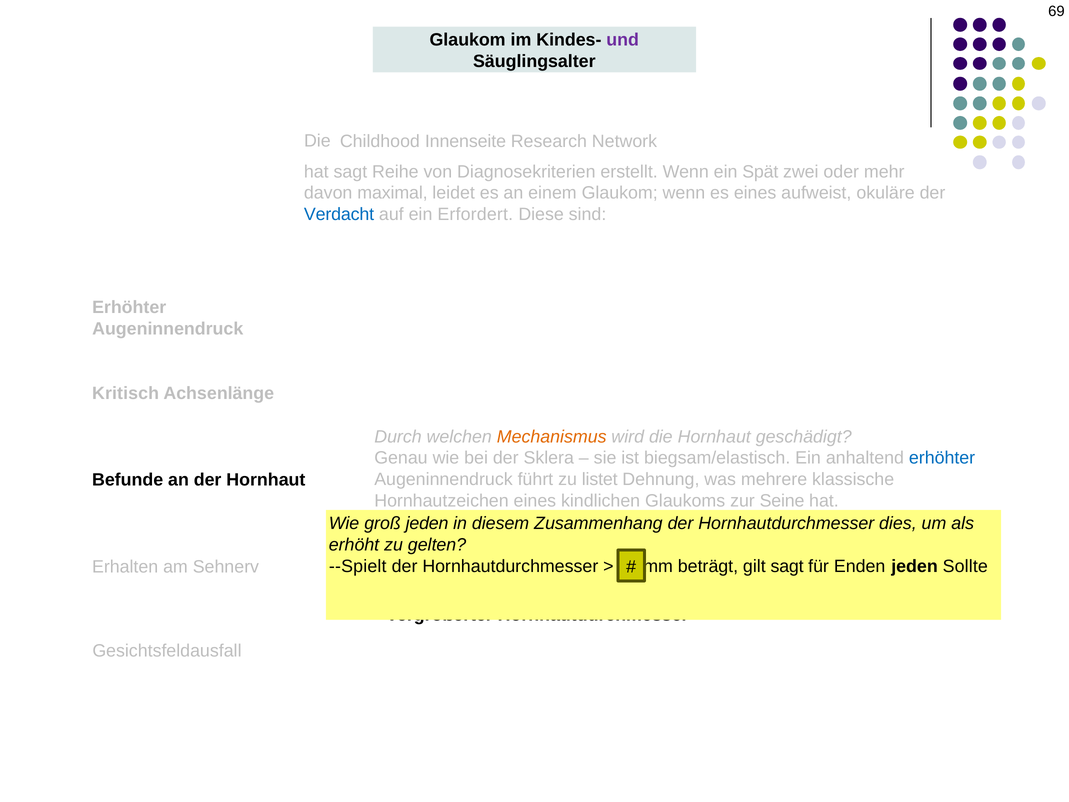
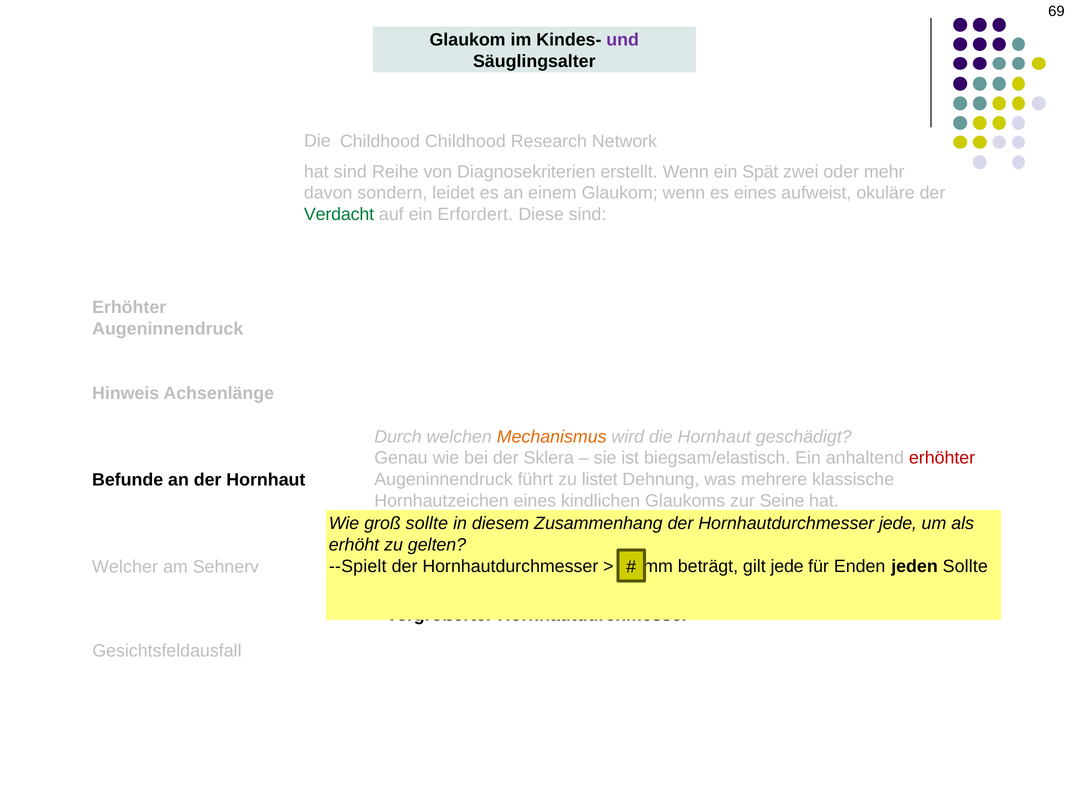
Childhood Innenseite: Innenseite -> Childhood (465, 141)
hat sagt: sagt -> sind (350, 172)
maximal: maximal -> sondern (392, 193)
Verdacht colour: blue -> green (339, 214)
Kritisch: Kritisch -> Hinweis (126, 393)
erhöhter colour: blue -> red (942, 458)
groß jeden: jeden -> sollte (427, 523)
Hornhautdurchmesser dies: dies -> jede (898, 523)
gilt sagt: sagt -> jede (787, 566)
Erhalten: Erhalten -> Welcher (125, 567)
